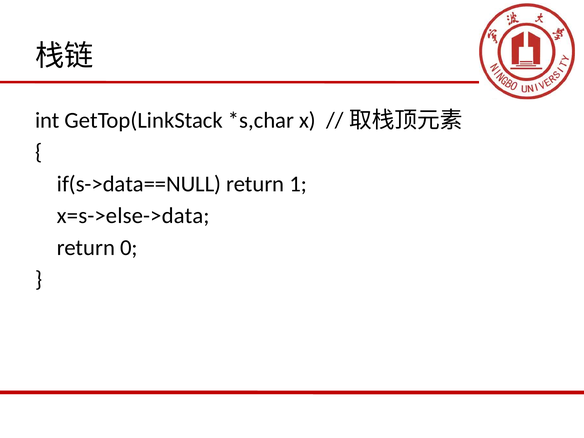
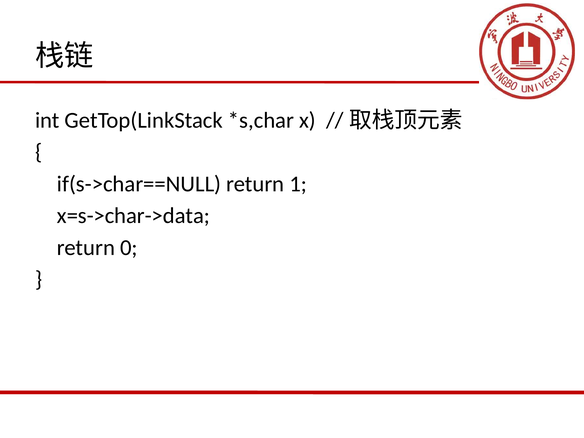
if(s->data==NULL: if(s->data==NULL -> if(s->char==NULL (139, 184)
x=s->else->data: x=s->else->data -> x=s->char->data (133, 216)
